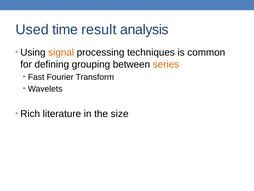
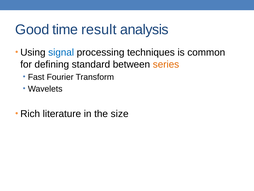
Used: Used -> Good (32, 30)
signal colour: orange -> blue (61, 52)
grouping: grouping -> standard (91, 64)
